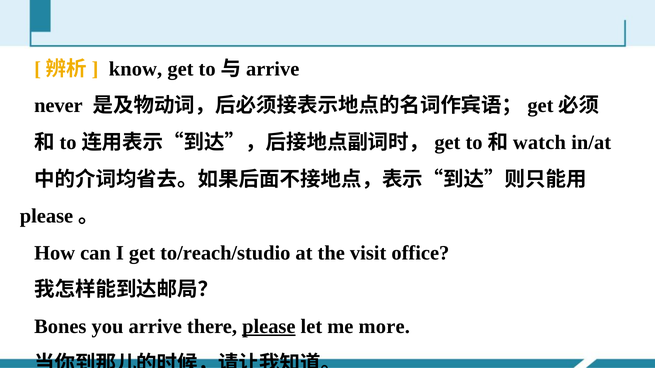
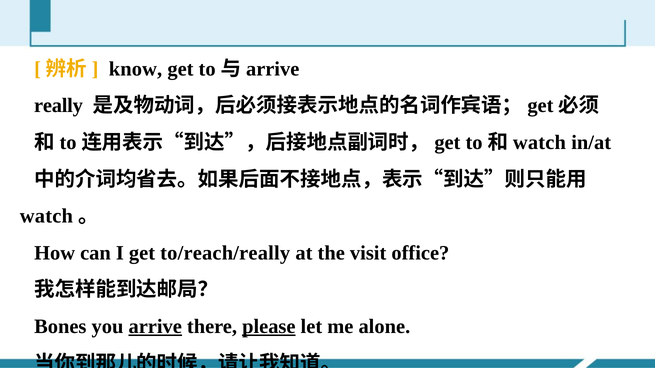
never: never -> really (58, 106)
please: please -> watch (46, 216)
to/reach/studio: to/reach/studio -> to/reach/really (225, 253)
arrive underline: none -> present (155, 327)
more: more -> alone (384, 327)
